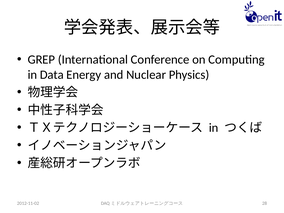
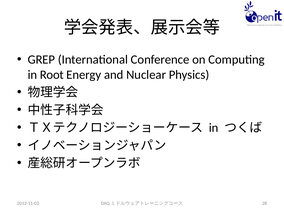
Data: Data -> Root (52, 75)
